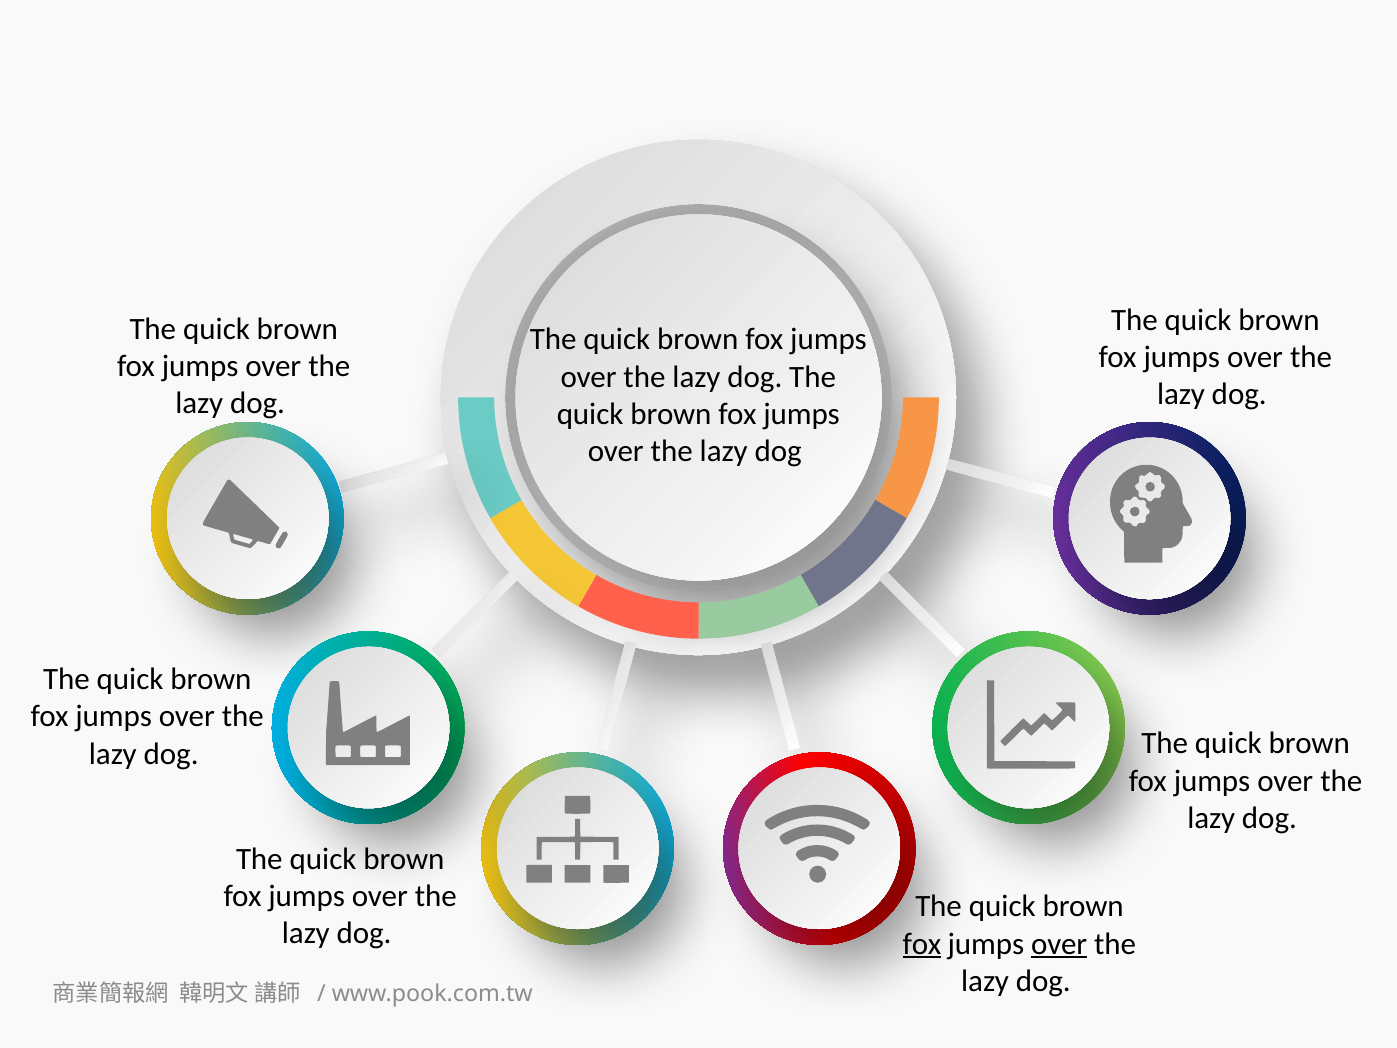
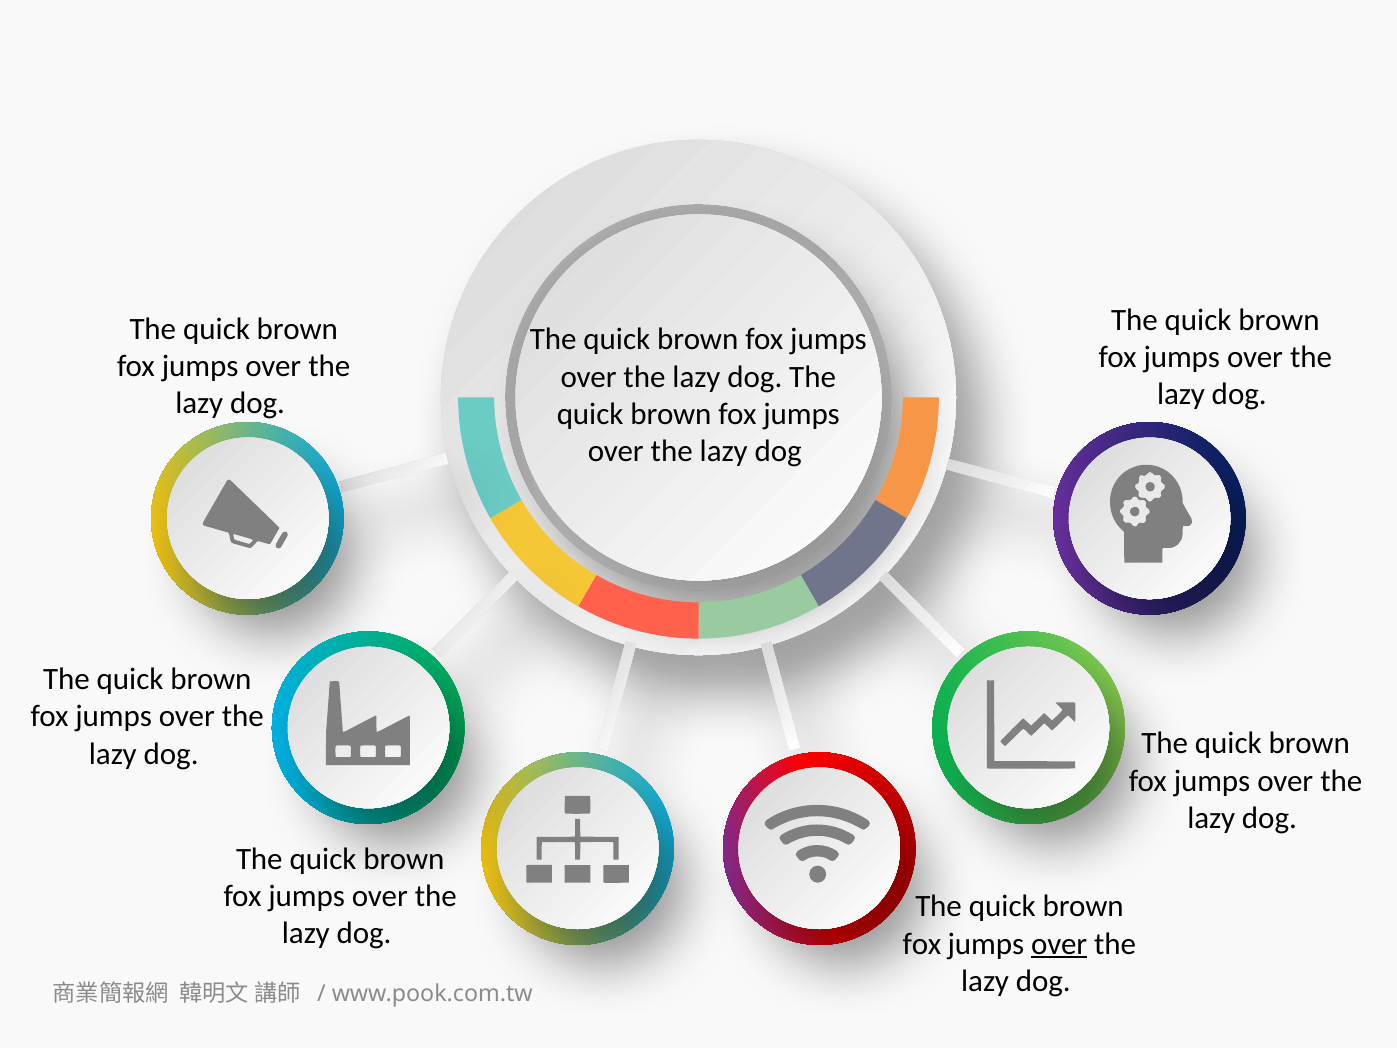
fox underline: present -> none (922, 944)
